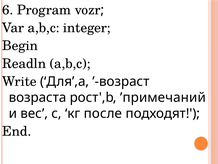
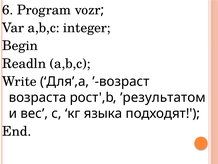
’примечаний: ’примечаний -> ’результатом (163, 97)
после: после -> языка (103, 113)
